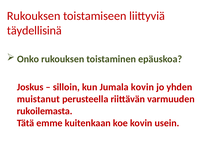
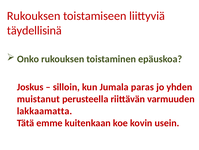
Jumala kovin: kovin -> paras (142, 87)
rukoilemasta: rukoilemasta -> lakkaamatta (44, 110)
